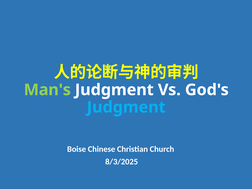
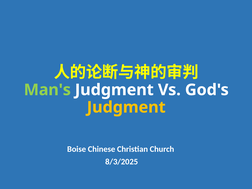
Judgment colour: light blue -> yellow (126, 107)
